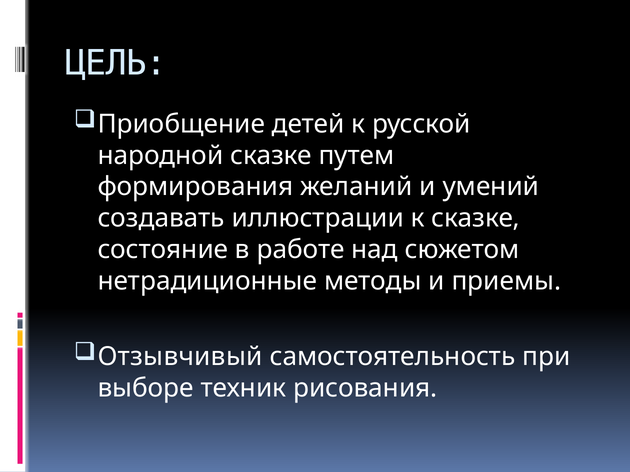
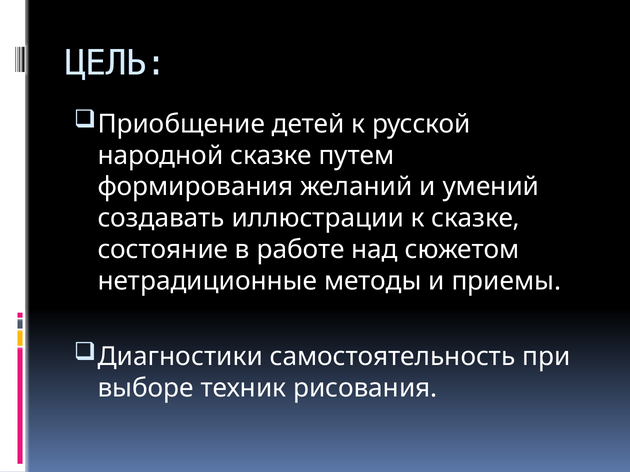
Отзывчивый: Отзывчивый -> Диагностики (180, 357)
